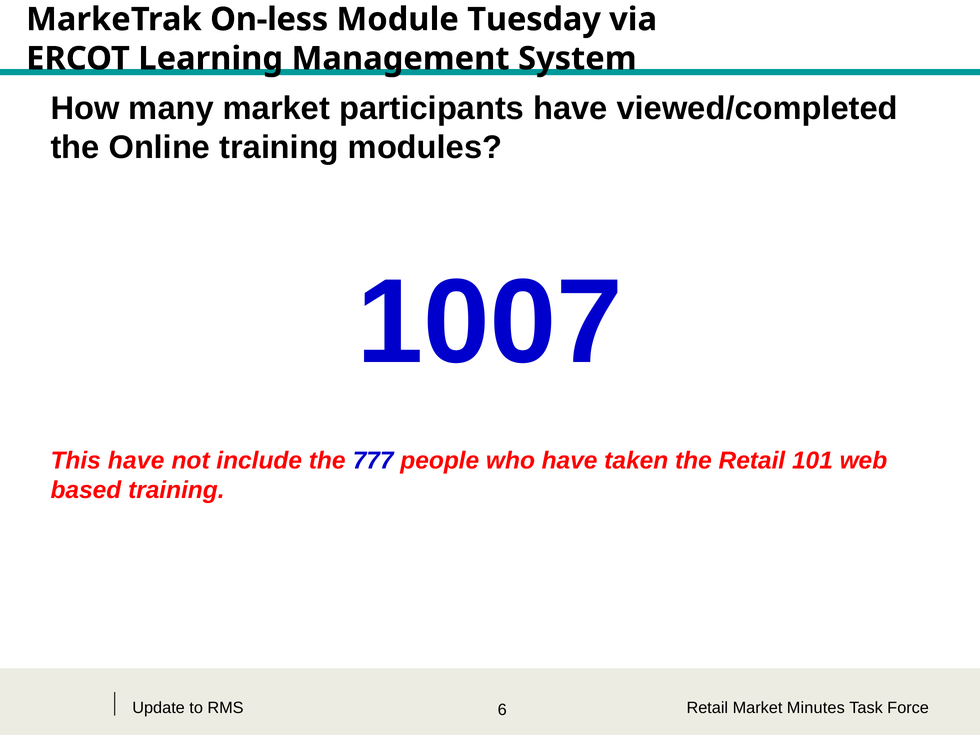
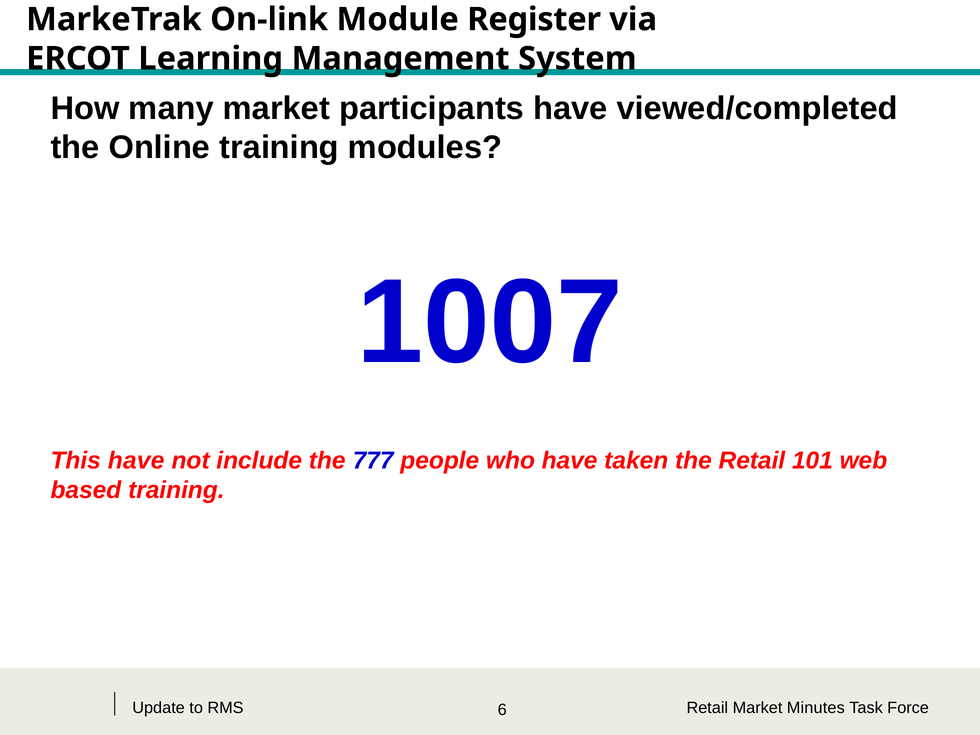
On-less: On-less -> On-link (269, 19)
Tuesday: Tuesday -> Register (534, 19)
